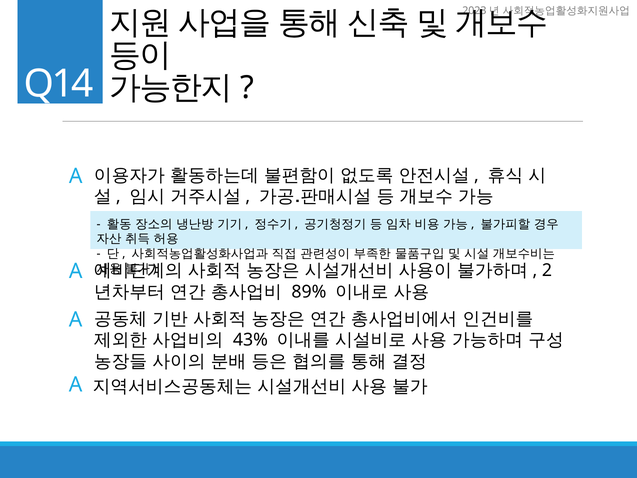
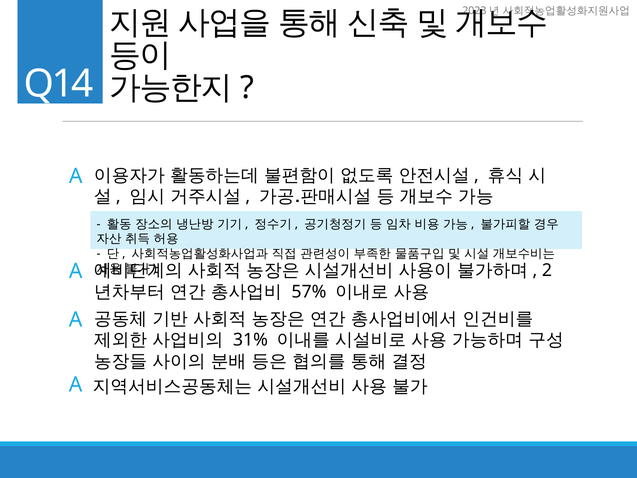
89%: 89% -> 57% (309, 292)
43%: 43% -> 31% (250, 340)
